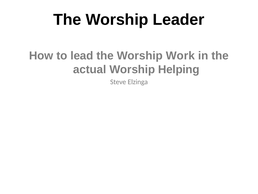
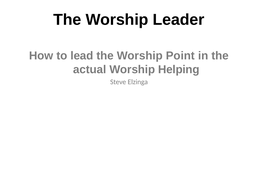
Work: Work -> Point (180, 56)
